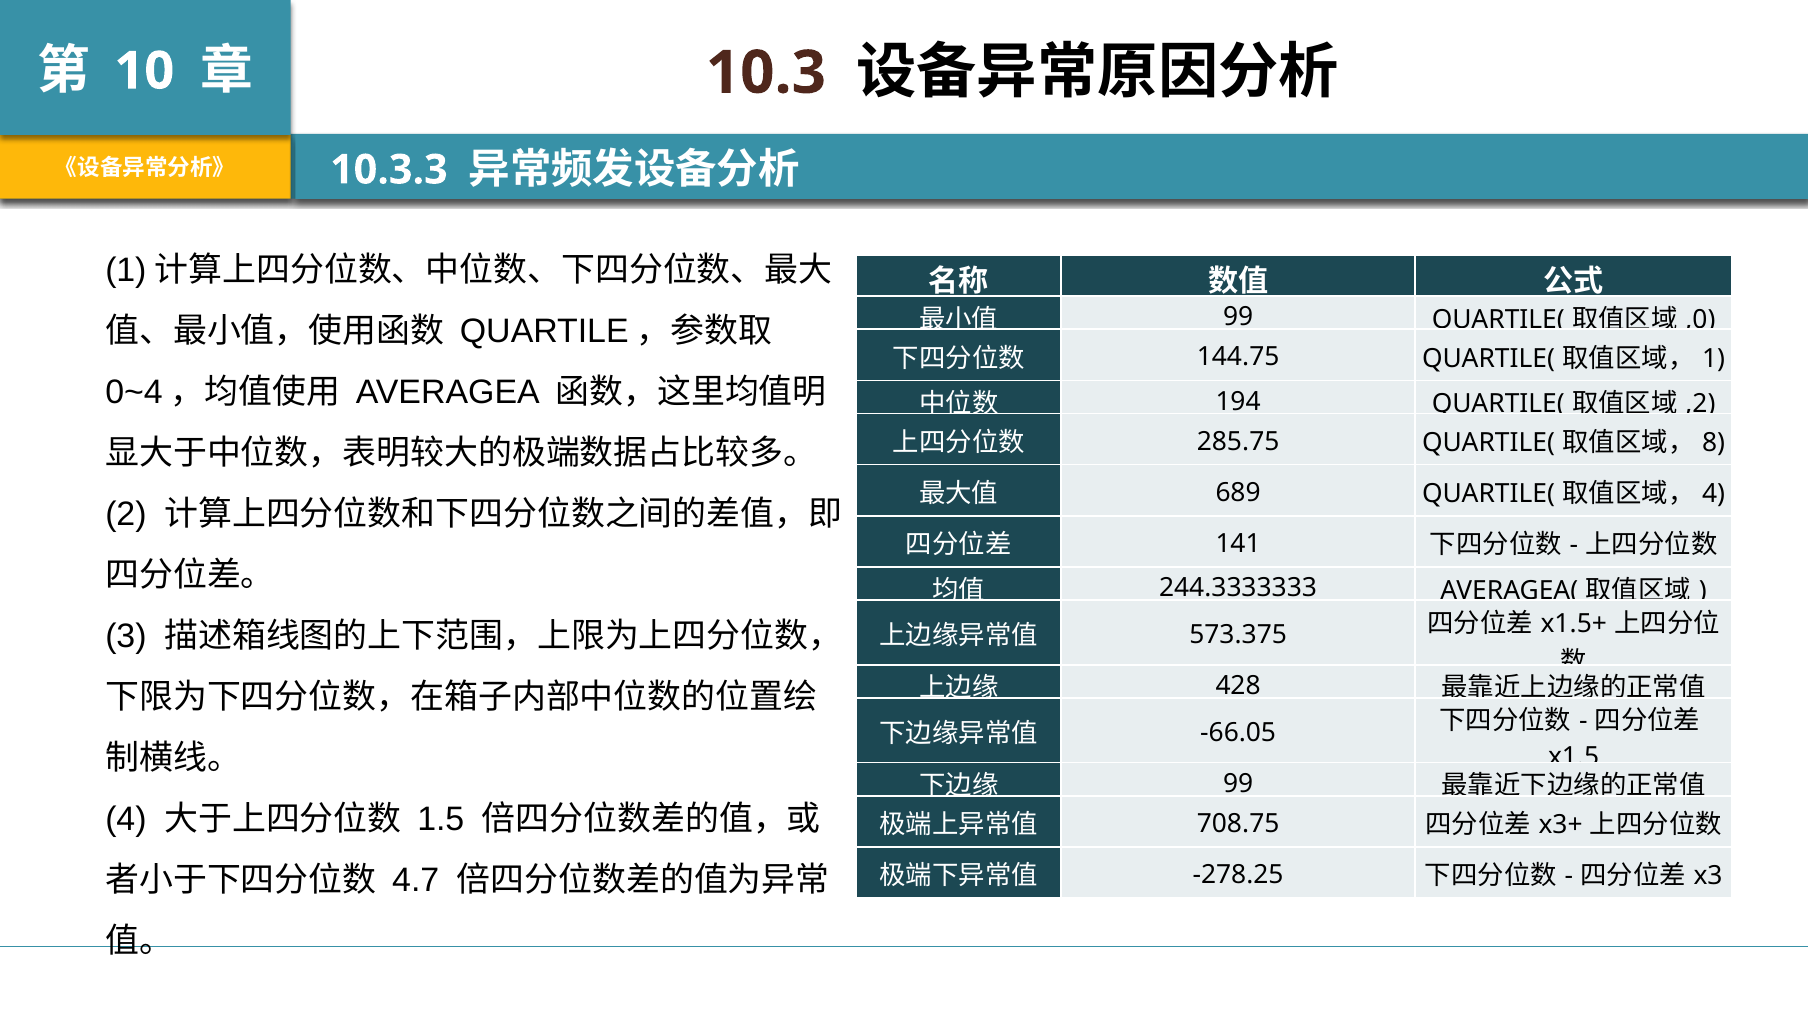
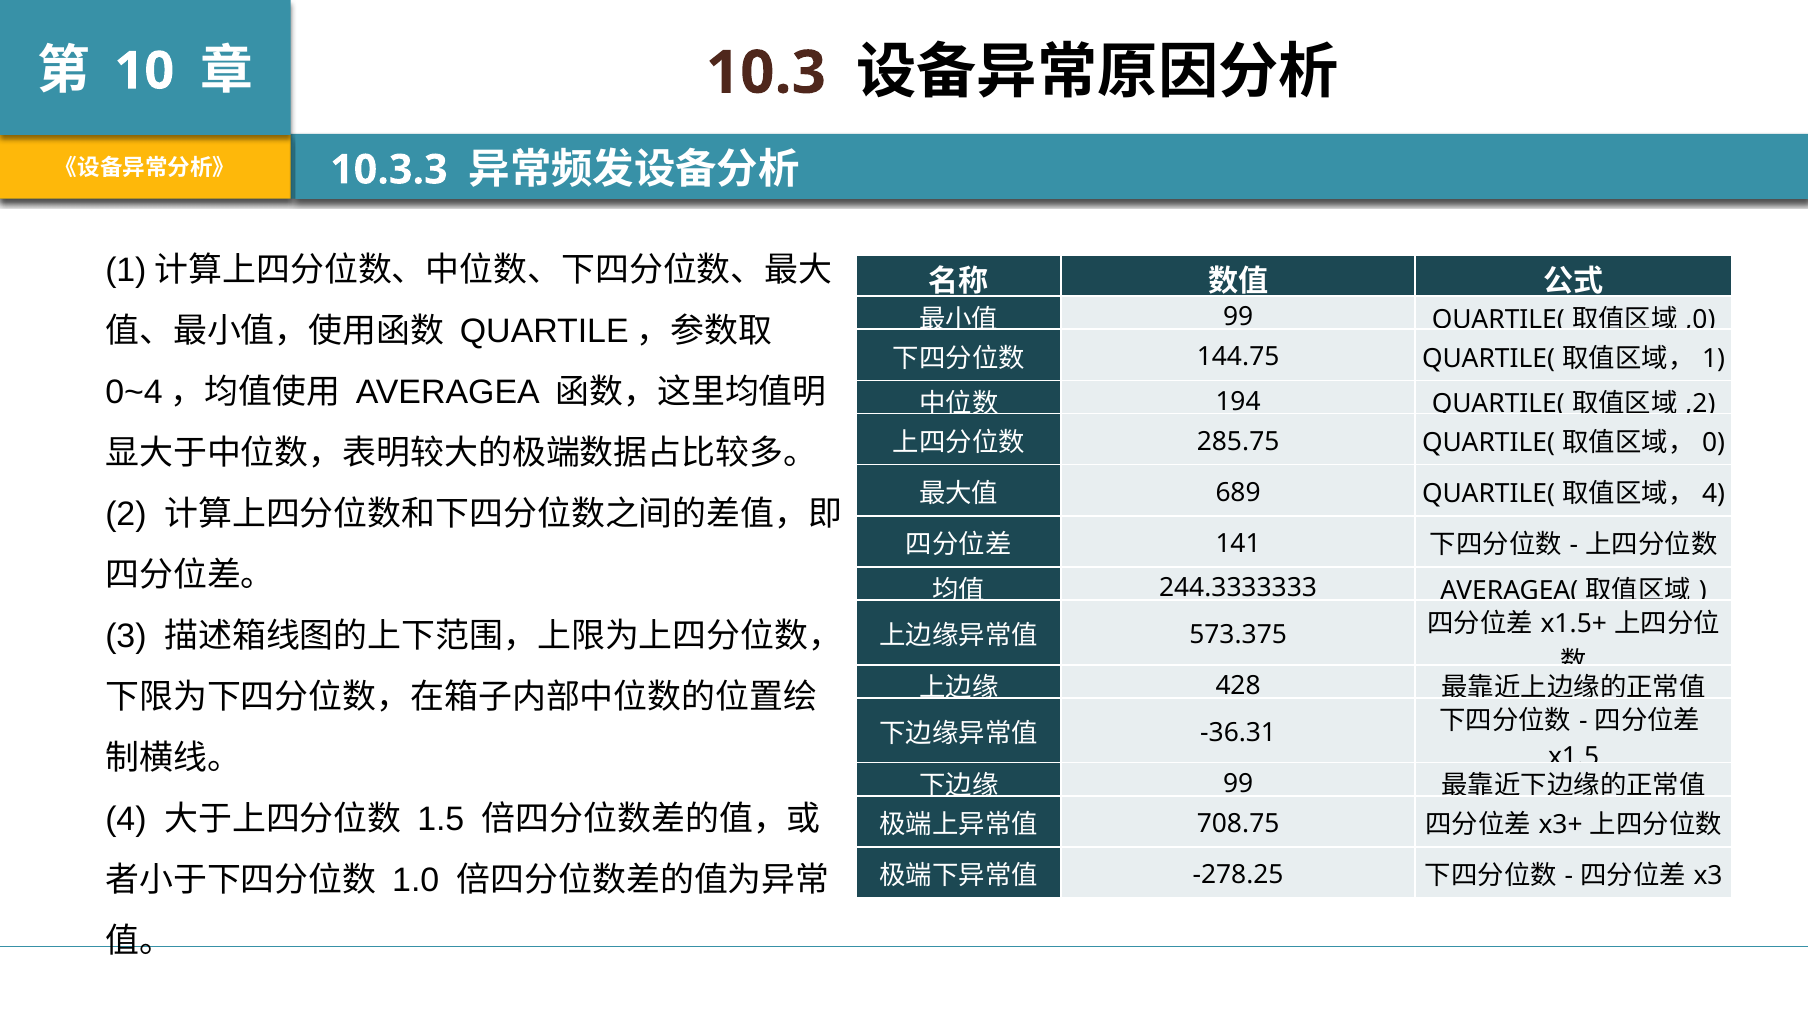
8: 8 -> 0 (1714, 443)
-66.05: -66.05 -> -36.31 (1238, 733)
4.7: 4.7 -> 1.0 (416, 880)
